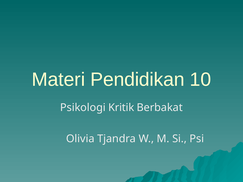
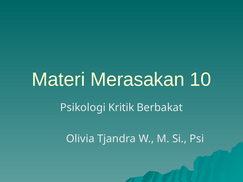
Pendidikan: Pendidikan -> Merasakan (137, 80)
